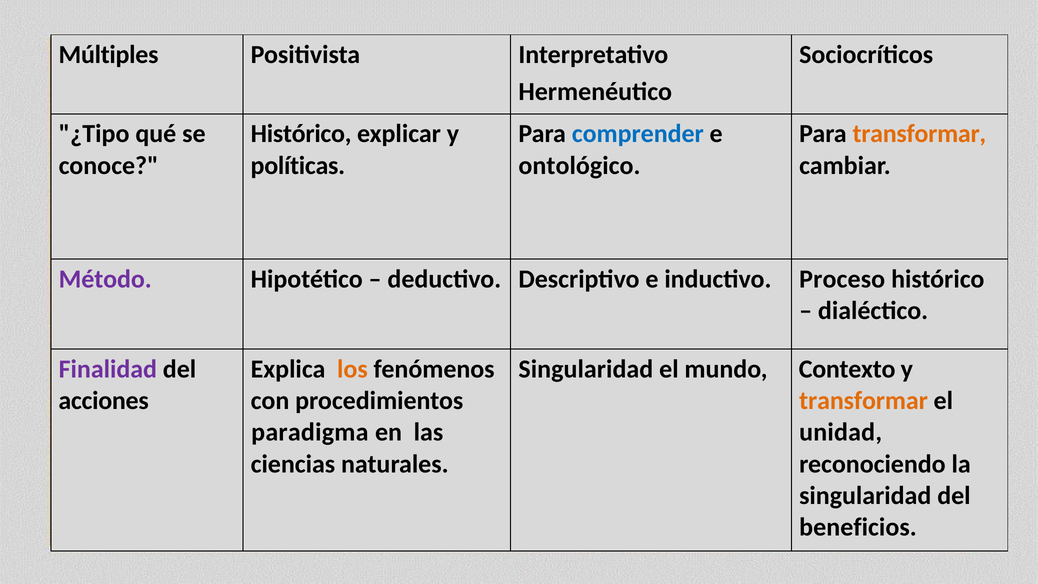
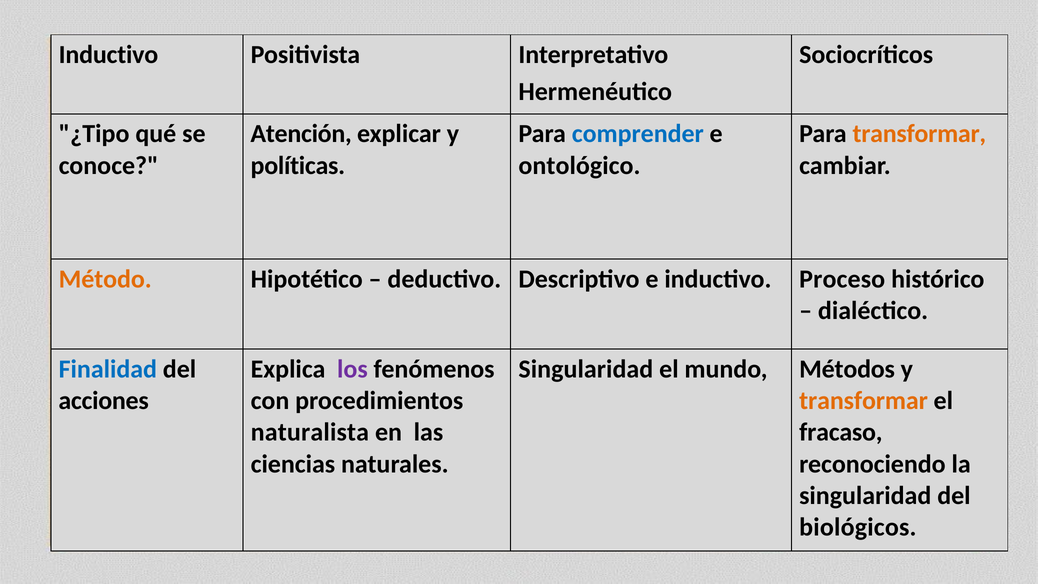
Múltiples: Múltiples -> Inductivo (108, 55)
Histórico: Histórico -> Atención (301, 134)
Método colour: purple -> orange (105, 279)
Finalidad colour: purple -> blue (108, 369)
los colour: orange -> purple (352, 369)
Contexto: Contexto -> Métodos (847, 369)
paradigma: paradigma -> naturalista (310, 432)
unidad: unidad -> fracaso (841, 432)
beneficios: beneficios -> biológicos (858, 527)
